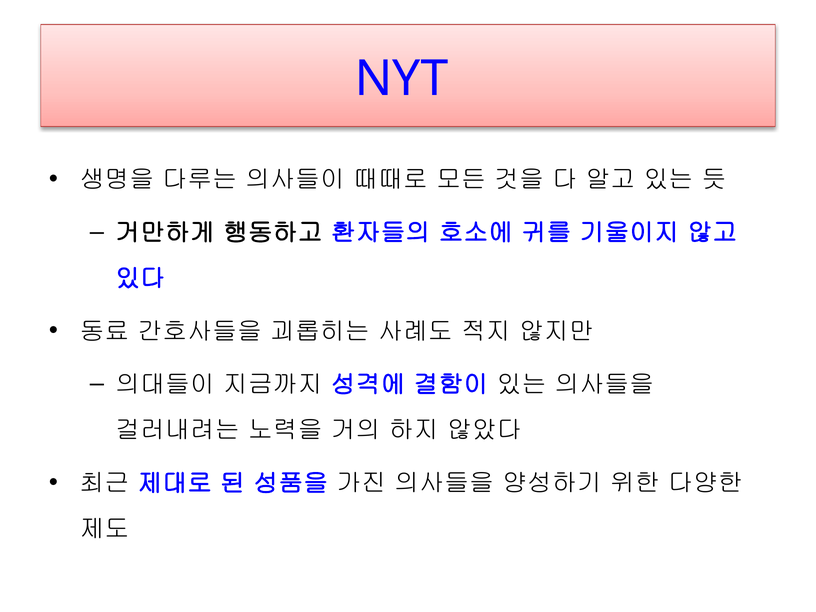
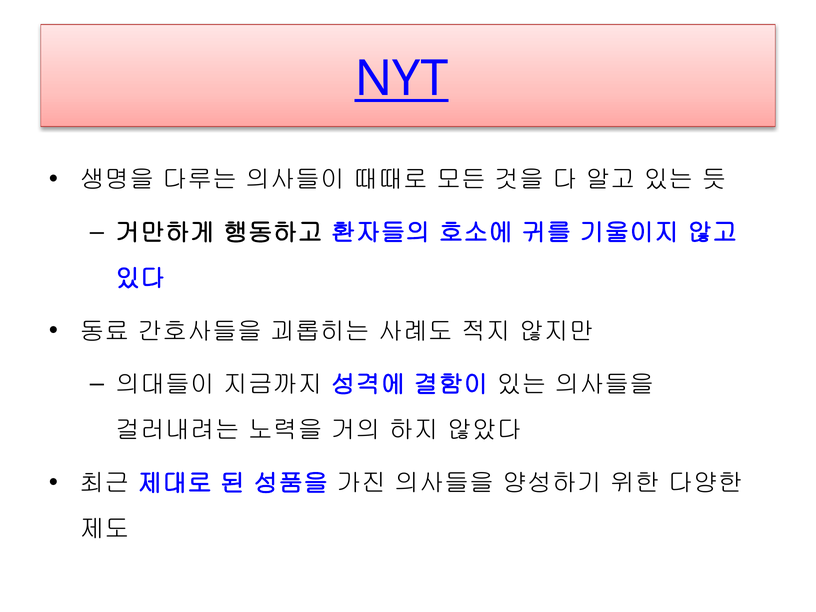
NYT underline: none -> present (401, 79)
